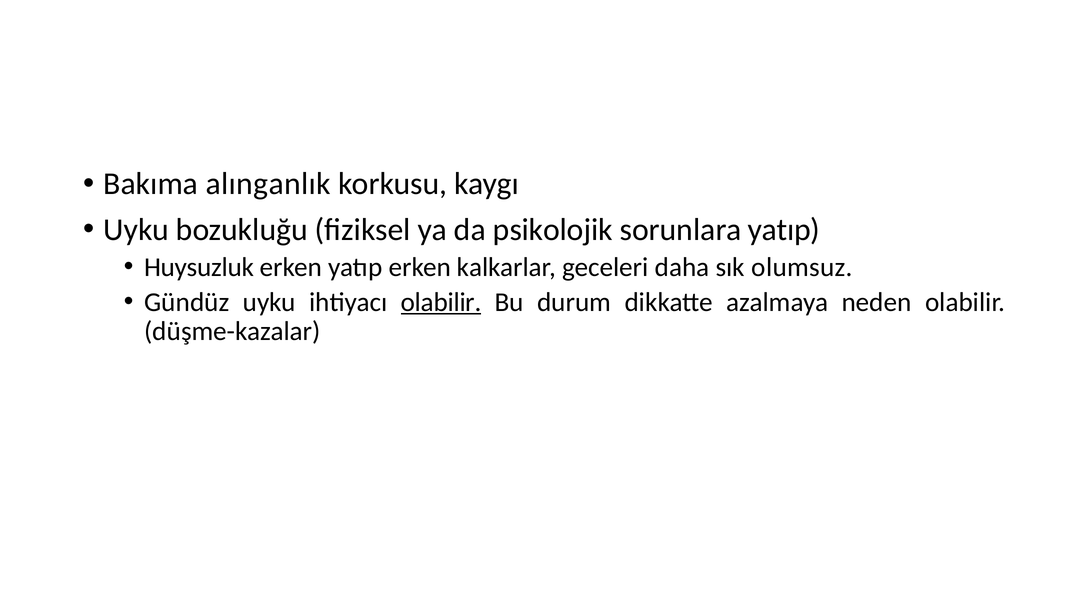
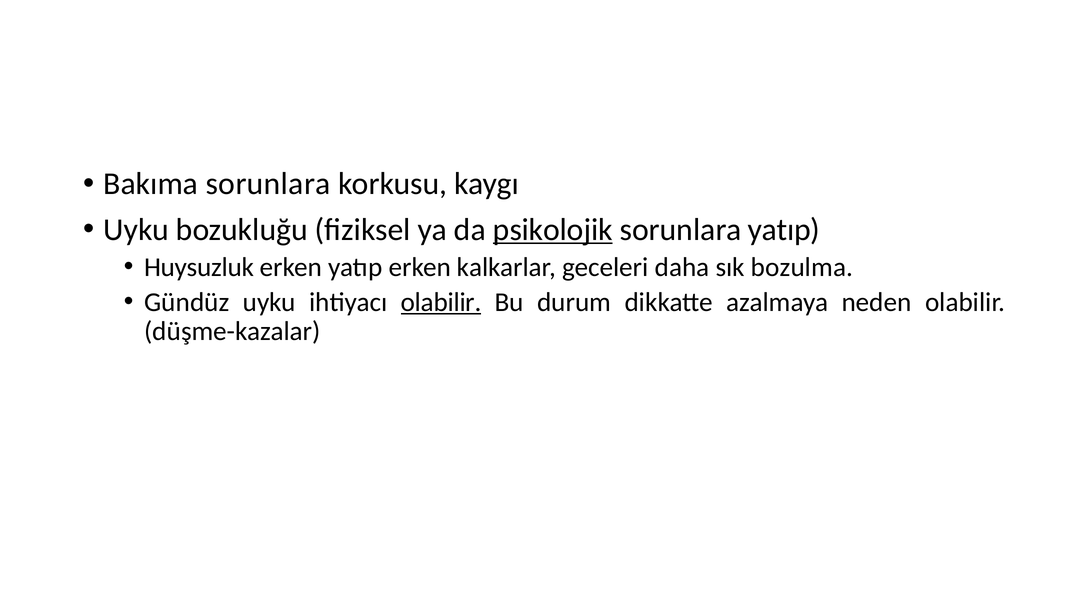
Bakıma alınganlık: alınganlık -> sorunlara (268, 184)
psikolojik underline: none -> present (553, 230)
olumsuz: olumsuz -> bozulma (802, 267)
